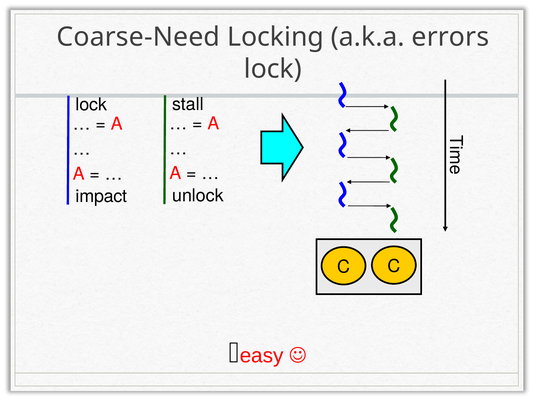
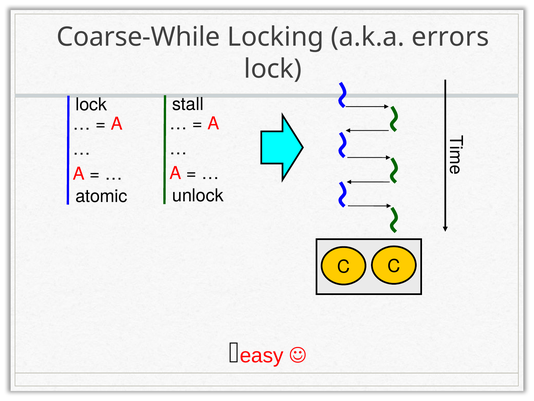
Coarse-Need: Coarse-Need -> Coarse-While (138, 37)
impact: impact -> atomic (101, 196)
